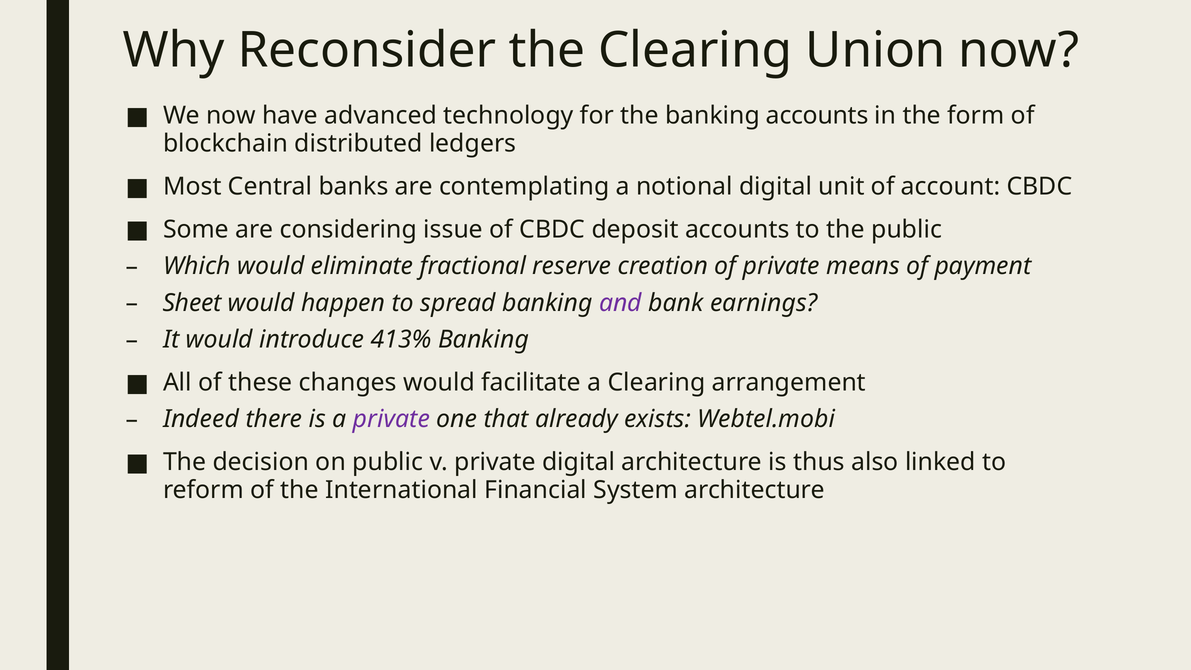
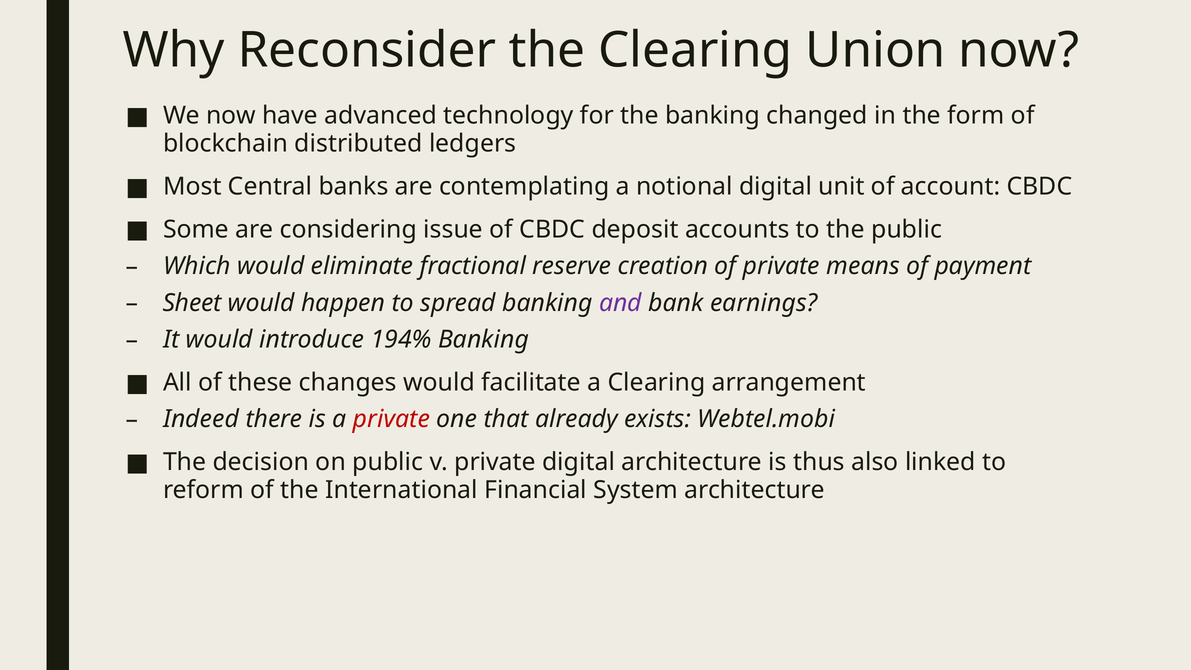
banking accounts: accounts -> changed (817, 115)
413%: 413% -> 194% (401, 340)
private colour: purple -> red (391, 419)
